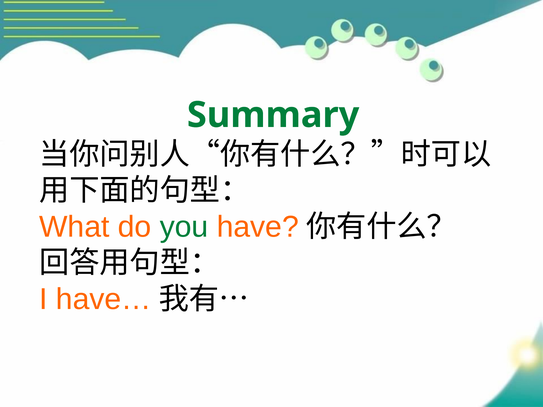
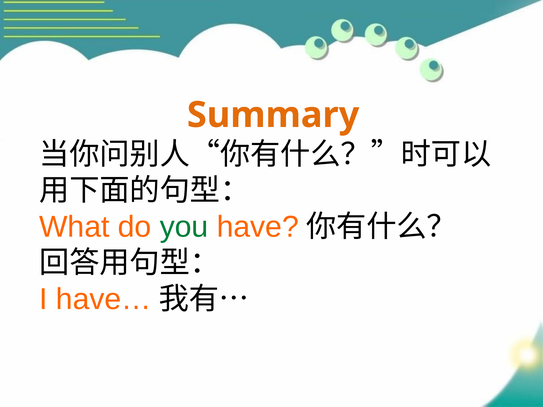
Summary colour: green -> orange (273, 115)
